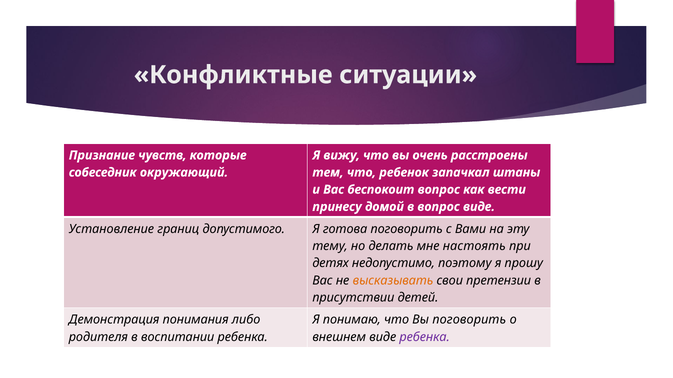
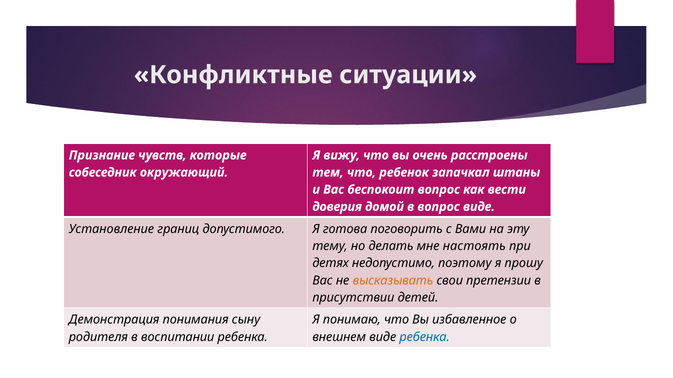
принесу: принесу -> доверия (337, 207)
либо: либо -> сыну (246, 320)
Вы поговорить: поговорить -> избавленное (469, 320)
ребенка colour: purple -> blue (425, 337)
